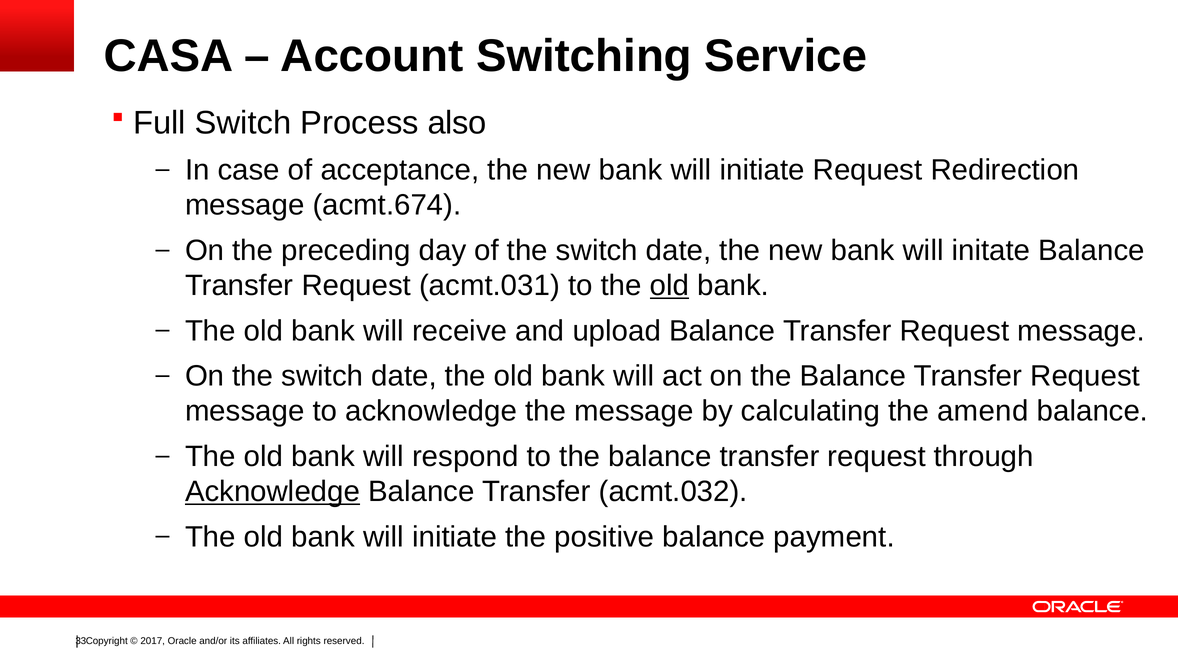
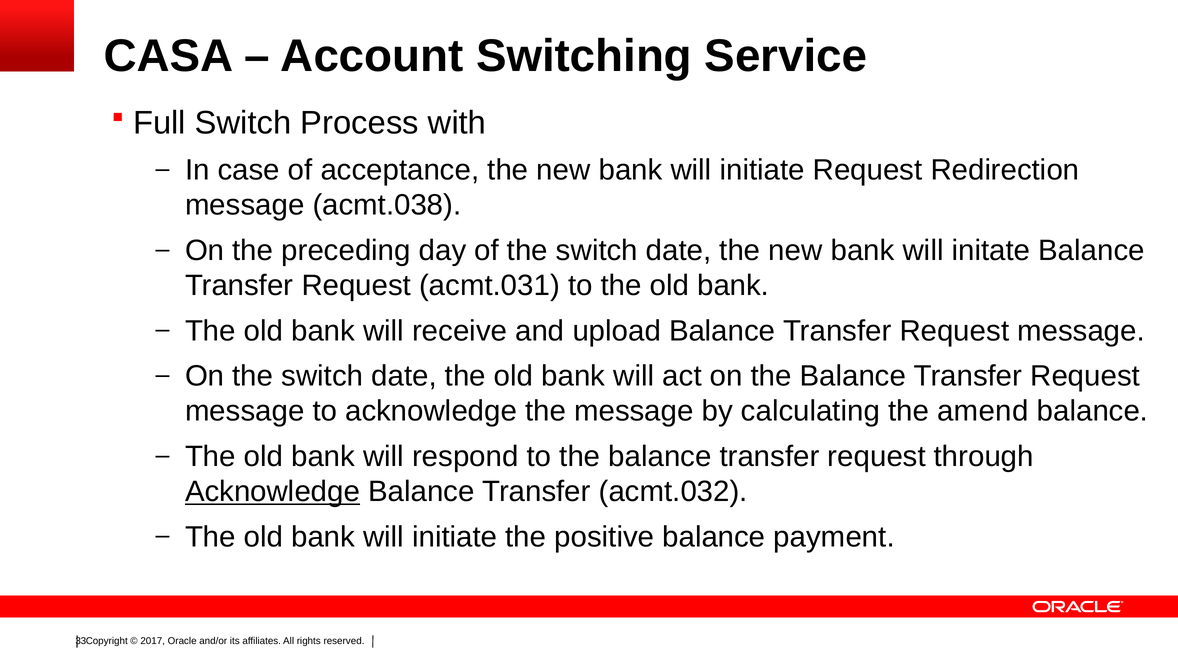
also: also -> with (457, 123)
acmt.674: acmt.674 -> acmt.038 (387, 205)
old underline: present -> none (669, 286)
